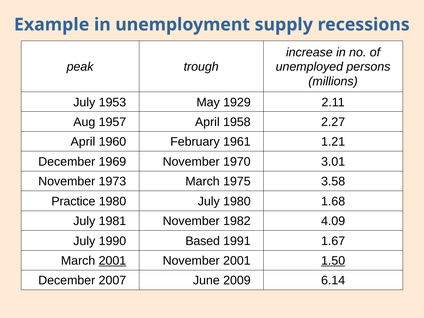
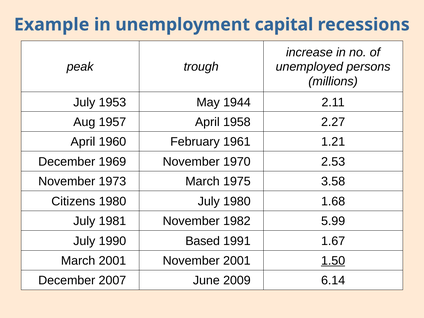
supply: supply -> capital (284, 25)
1929: 1929 -> 1944 (237, 102)
3.01: 3.01 -> 2.53 (333, 162)
Practice: Practice -> Citizens (73, 201)
4.09: 4.09 -> 5.99 (333, 221)
2001 underline: present -> none (112, 261)
